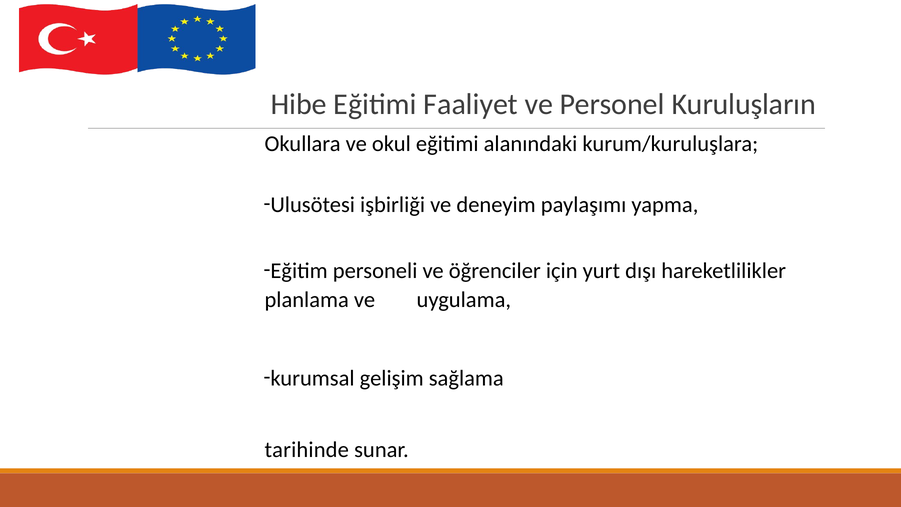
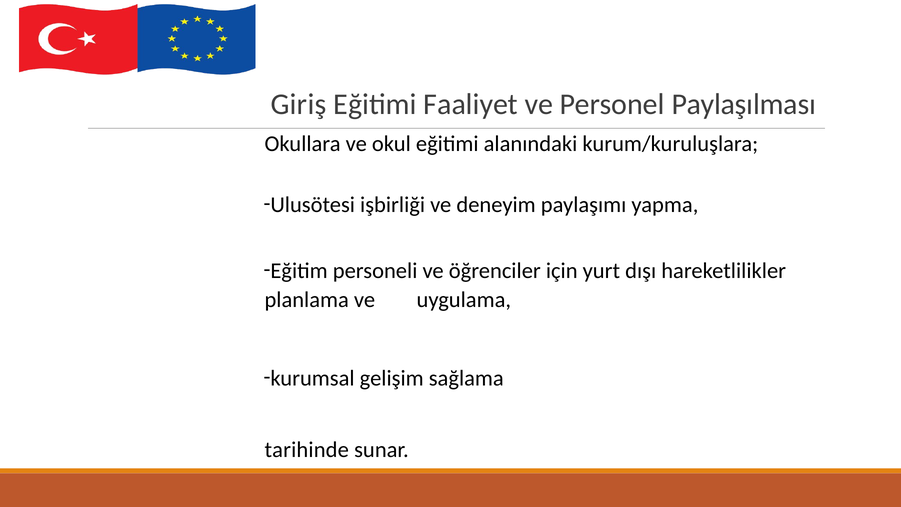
Hibe: Hibe -> Giriş (299, 105)
Kuruluşların: Kuruluşların -> Paylaşılması (744, 105)
